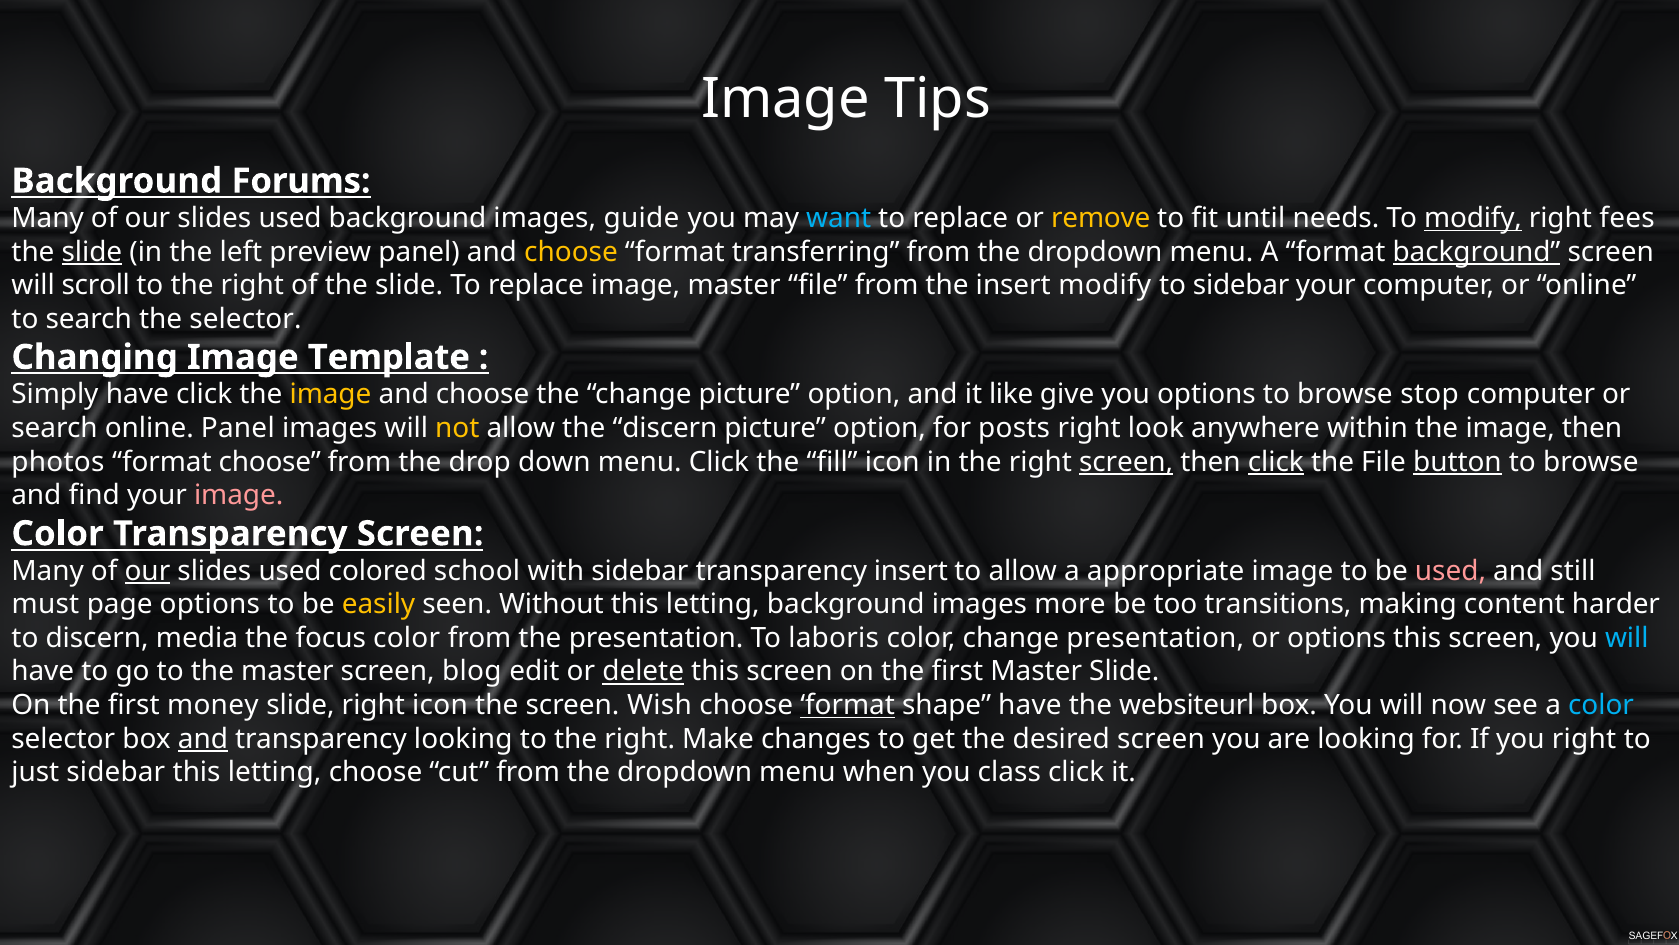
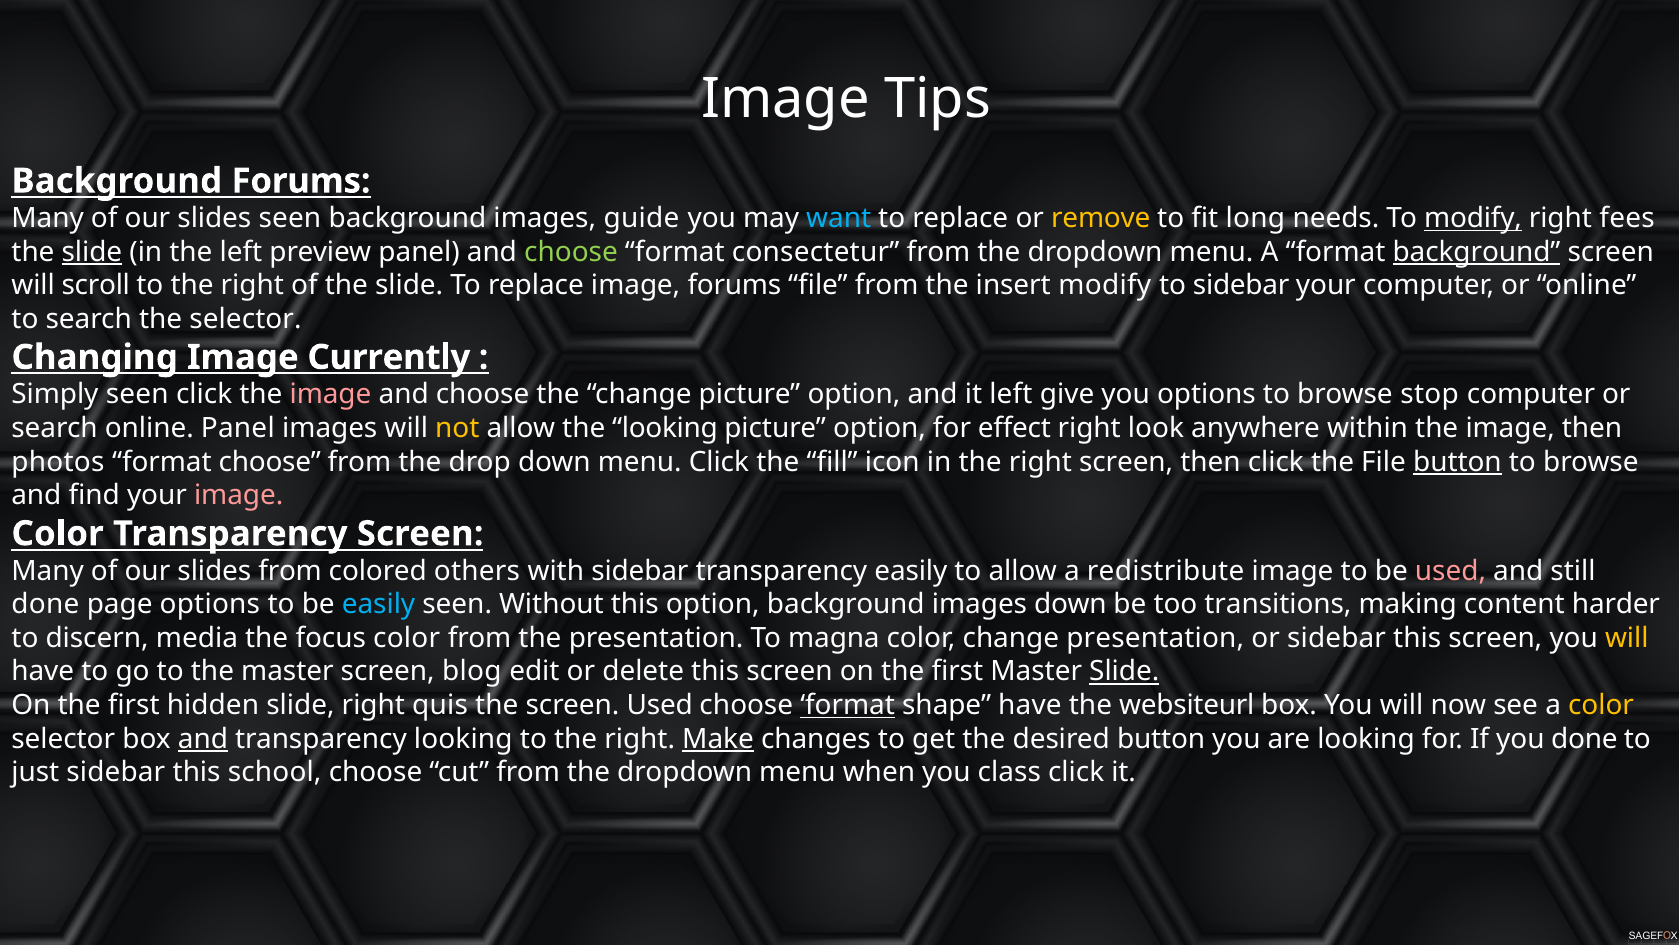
used: used -> seen (290, 218)
until: until -> long (1255, 218)
choose colour: yellow -> light green (571, 252)
transferring: transferring -> consectetur (816, 252)
image master: master -> forums (734, 285)
Template: Template -> Currently (389, 357)
Simply have: have -> seen (137, 394)
image colour: yellow -> pink (331, 394)
it like: like -> left (1011, 394)
the discern: discern -> looking (665, 428)
posts: posts -> effect (1014, 428)
screen underline: present -> none (1126, 462)
click underline: present -> none (1276, 462)
our underline: present -> none (147, 571)
used: used -> from (290, 571)
school: school -> others (477, 571)
transparency insert: insert -> easily (911, 571)
appropriate: appropriate -> redistribute (1166, 571)
must: must -> done (45, 604)
easily colour: yellow -> light blue (379, 604)
Without this letting: letting -> option (713, 604)
images more: more -> down (1070, 604)
laboris: laboris -> magna (834, 638)
or options: options -> sidebar (1337, 638)
will colour: light blue -> yellow (1627, 638)
delete underline: present -> none (643, 671)
Slide underline: none -> present (1124, 671)
money: money -> hidden (213, 705)
right icon: icon -> quis (440, 705)
screen Wish: Wish -> Used (660, 705)
color colour: light blue -> yellow (1601, 705)
Make underline: none -> present (718, 738)
desired screen: screen -> button (1161, 738)
you right: right -> done (1584, 738)
letting: letting -> school (275, 772)
